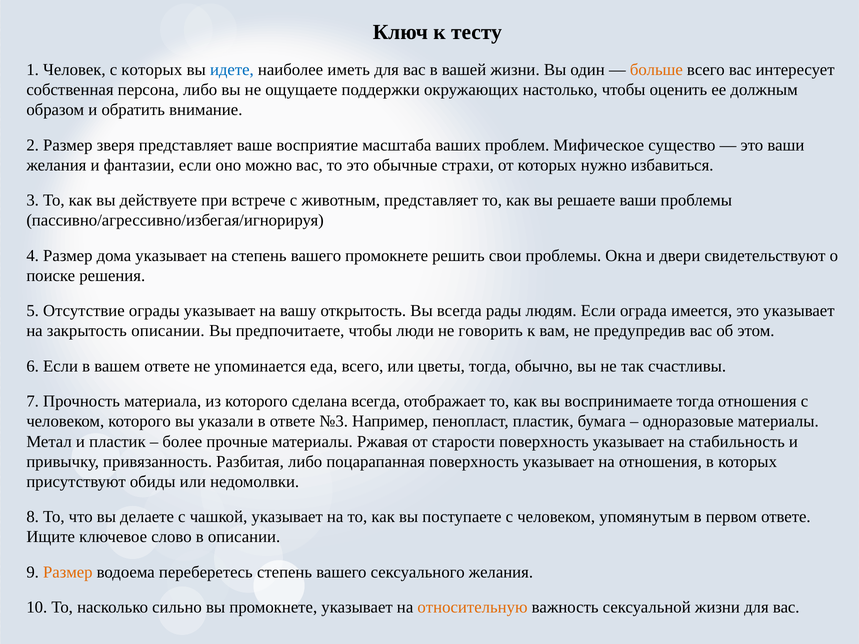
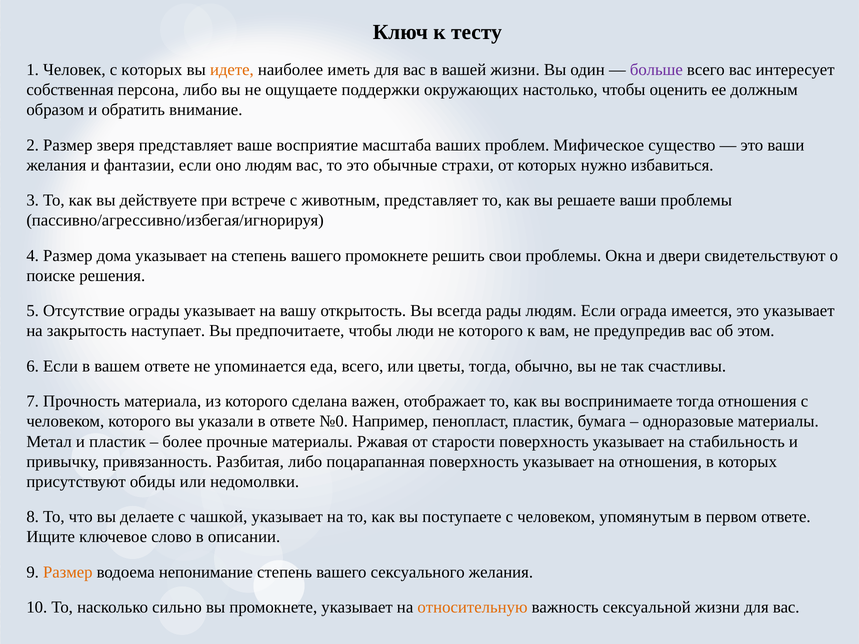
идете colour: blue -> orange (232, 70)
больше colour: orange -> purple (656, 70)
оно можно: можно -> людям (269, 165)
закрытость описании: описании -> наступает (168, 331)
не говорить: говорить -> которого (491, 331)
сделана всегда: всегда -> важен (376, 402)
№3: №3 -> №0 (334, 422)
переберетесь: переберетесь -> непонимание (206, 572)
